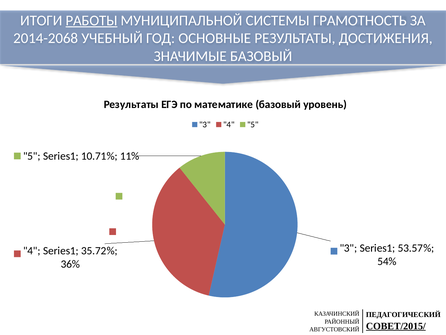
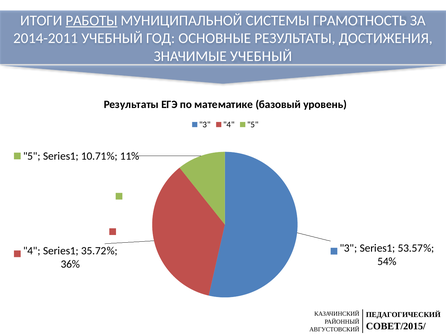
2014-2068: 2014-2068 -> 2014-2011 (46, 38)
ЗНАЧИМЫЕ БАЗОВЫЙ: БАЗОВЫЙ -> УЧЕБНЫЙ (261, 56)
СОВЕТ/2015/ underline: present -> none (396, 326)
